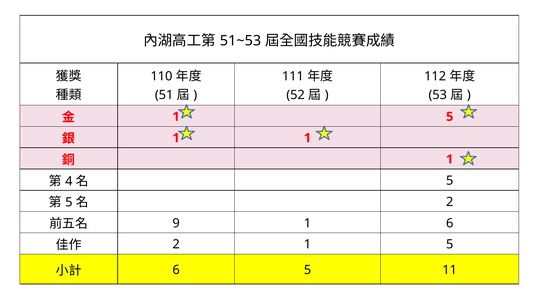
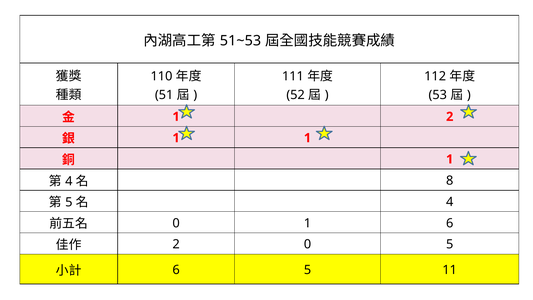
5: 5 -> 2 (450, 117)
5: 5 -> 8 (450, 180)
2: 2 -> 4 (450, 202)
9: 9 -> 0 (176, 223)
2 1: 1 -> 0 (308, 244)
